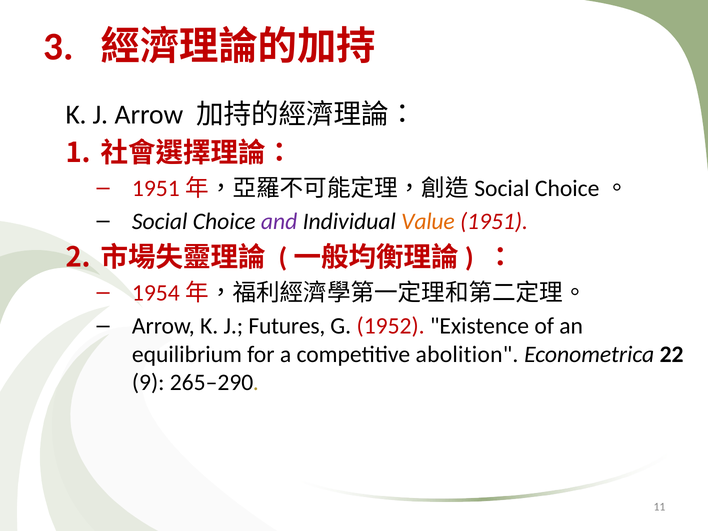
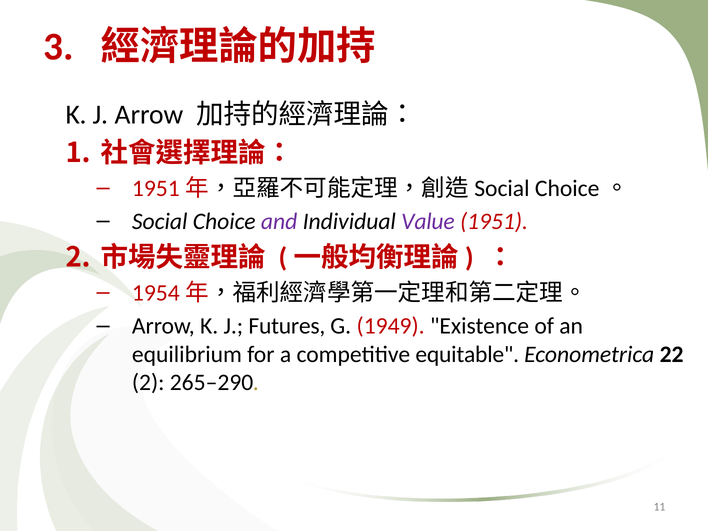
Value colour: orange -> purple (428, 221)
1952: 1952 -> 1949 (391, 326)
abolition: abolition -> equitable (467, 354)
9: 9 -> 2 (148, 383)
